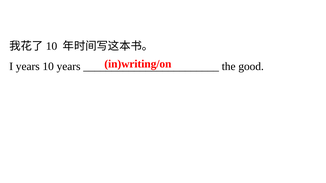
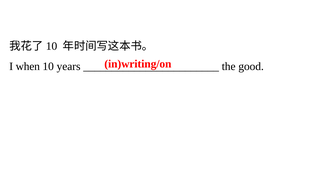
I years: years -> when (28, 67)
